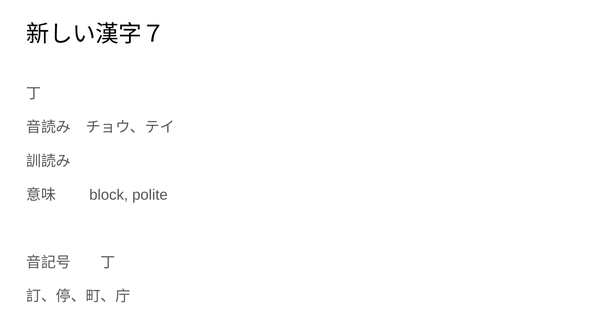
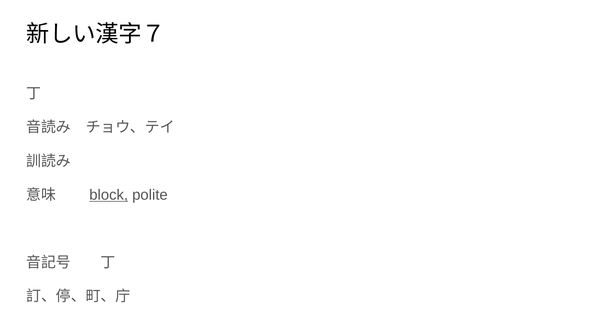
block underline: none -> present (109, 195)
